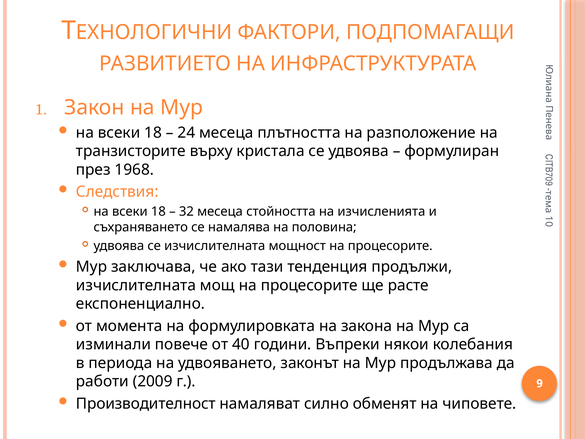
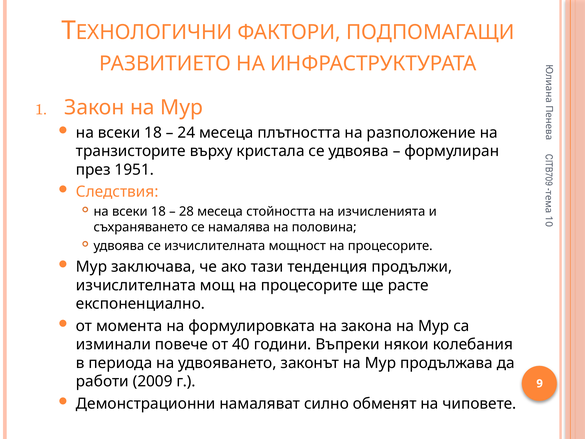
1968: 1968 -> 1951 (134, 170)
32: 32 -> 28 (186, 212)
Производителност: Производителност -> Демонстрационни (146, 403)
